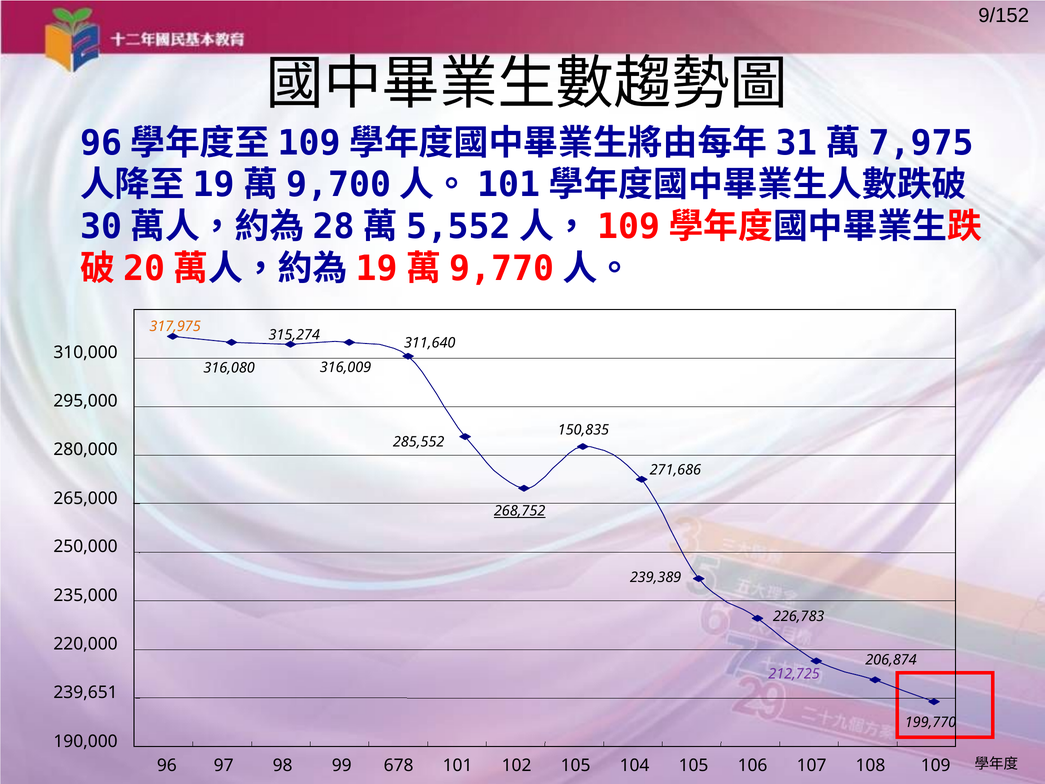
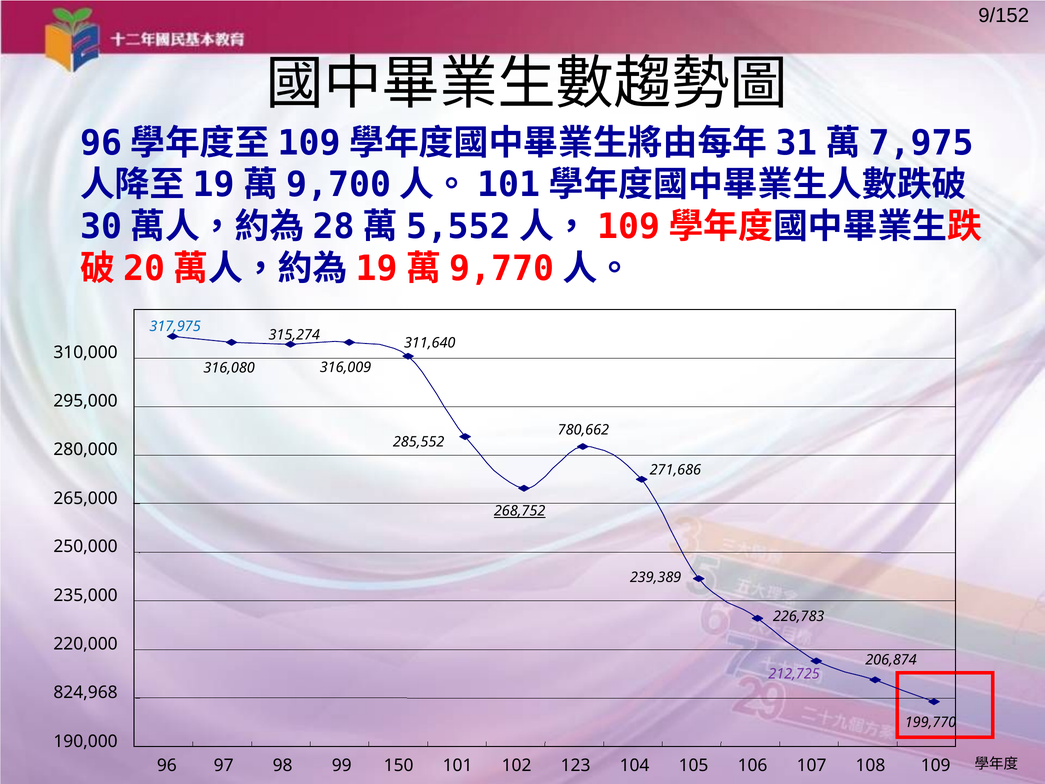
317,975 colour: orange -> blue (175, 326)
150,835: 150,835 -> 780,662 (583, 430)
239,651: 239,651 -> 824,968 (86, 692)
678: 678 -> 150 (399, 765)
102 105: 105 -> 123 (576, 765)
